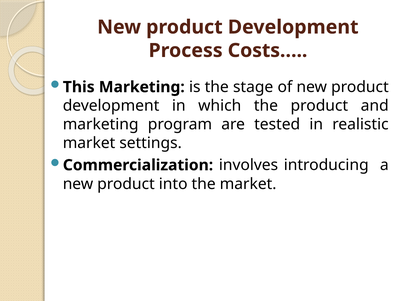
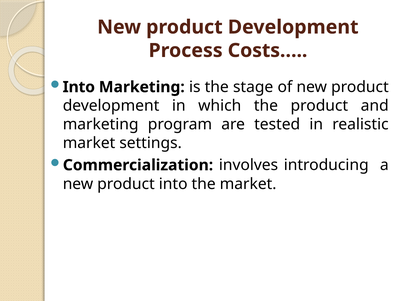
This: This -> Into (79, 87)
